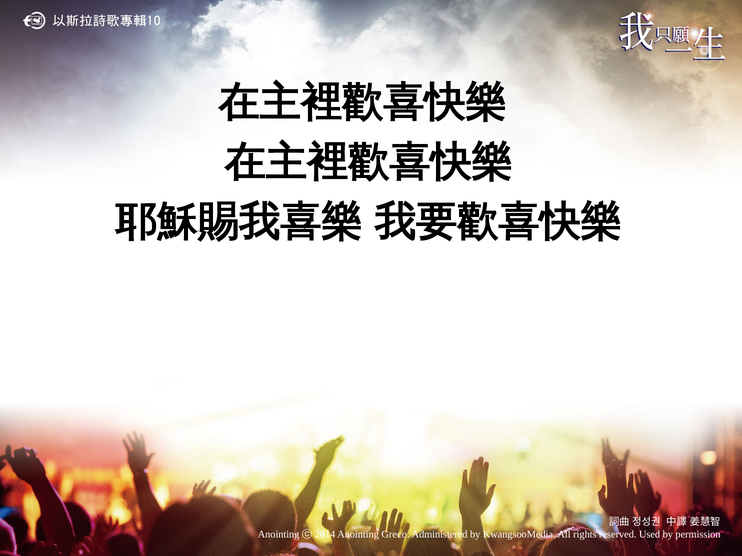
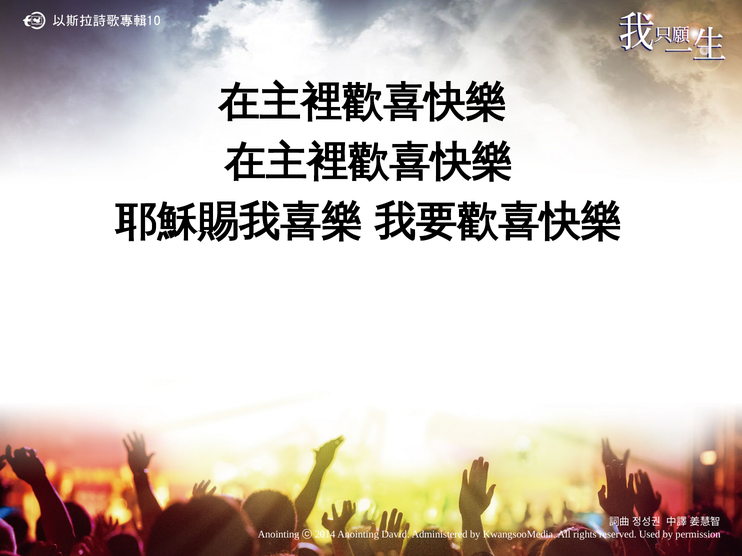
Greco: Greco -> David (396, 535)
